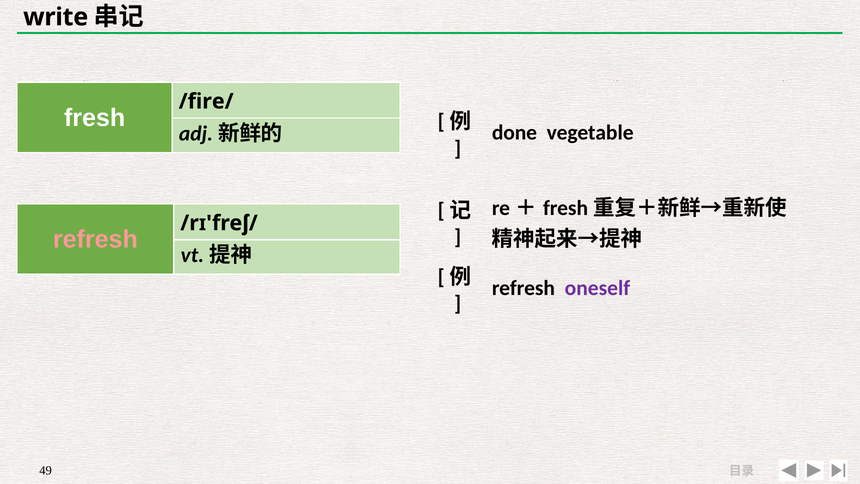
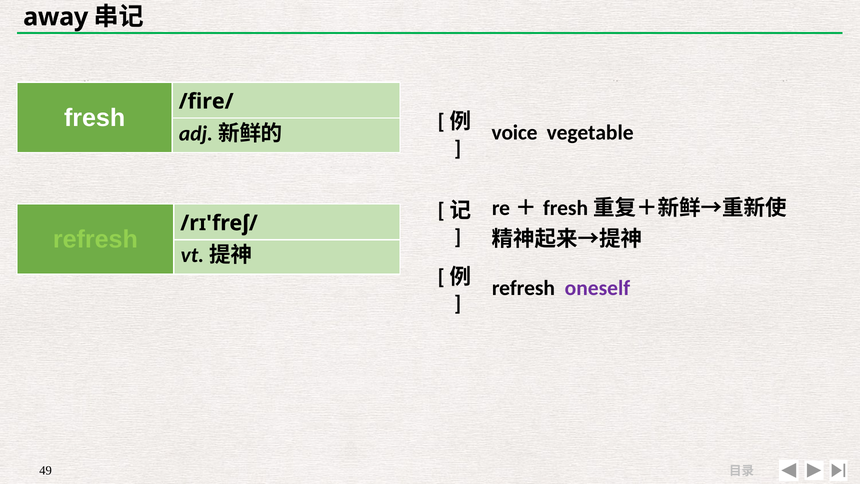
write: write -> away (56, 17)
done: done -> voice (515, 133)
refresh colour: pink -> light green (95, 239)
